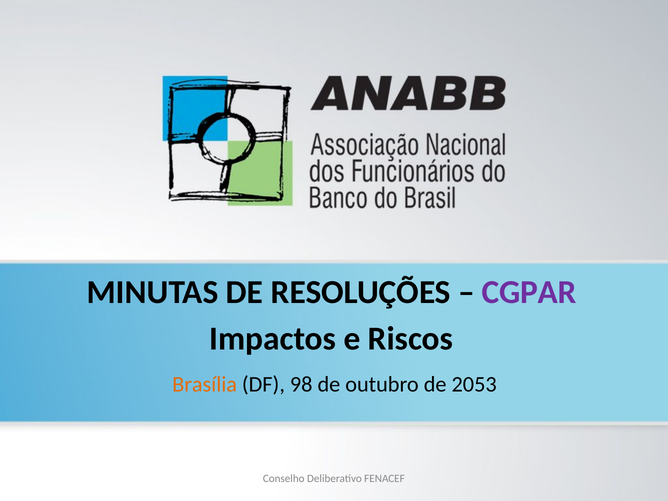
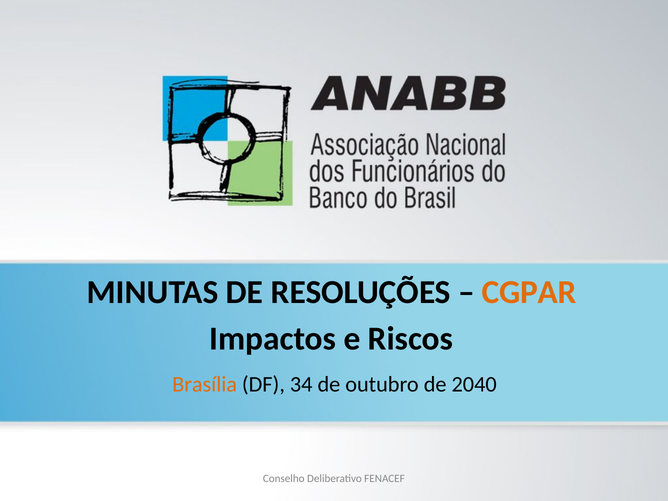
CGPAR colour: purple -> orange (529, 292)
98: 98 -> 34 (301, 385)
2053: 2053 -> 2040 (474, 385)
